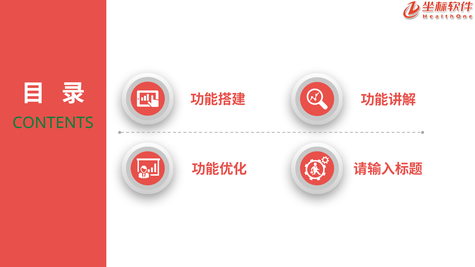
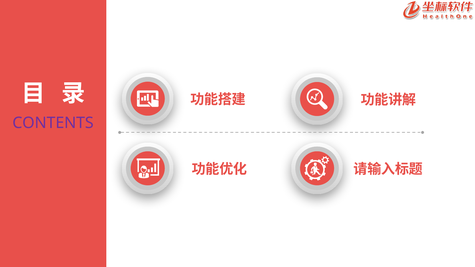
CONTENTS colour: green -> purple (53, 123)
